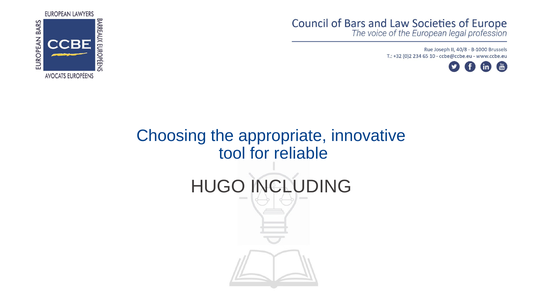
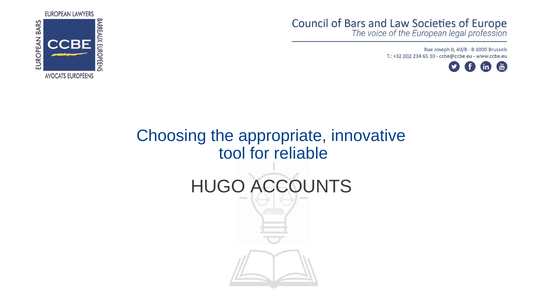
INCLUDING: INCLUDING -> ACCOUNTS (301, 187)
